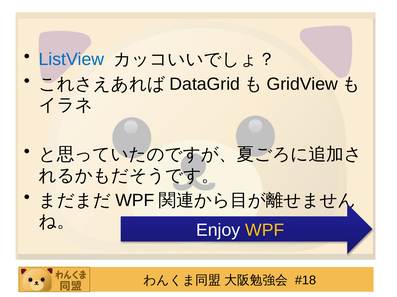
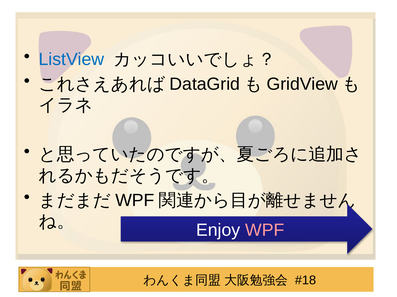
WPF colour: yellow -> pink (265, 231)
